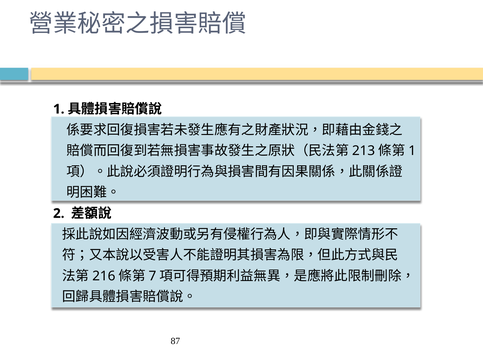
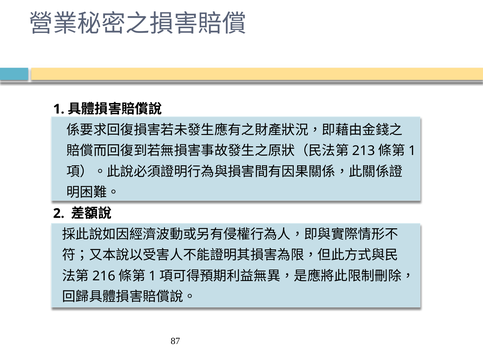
7: 7 -> 1 (153, 275)
